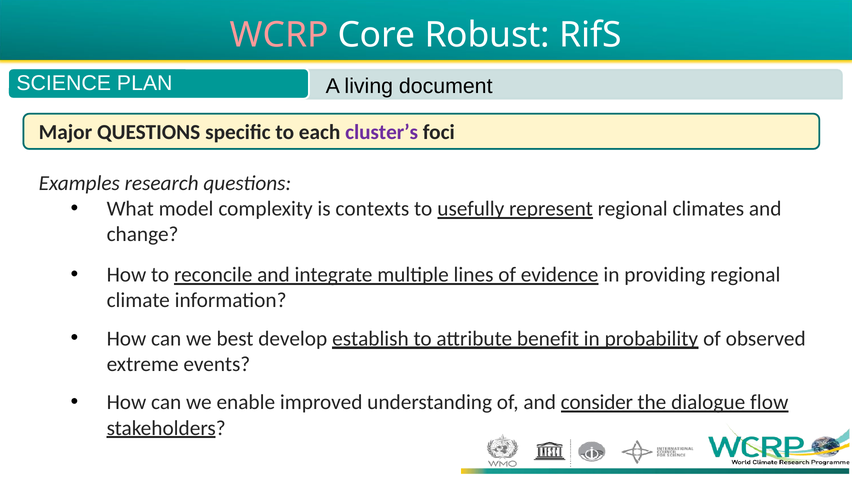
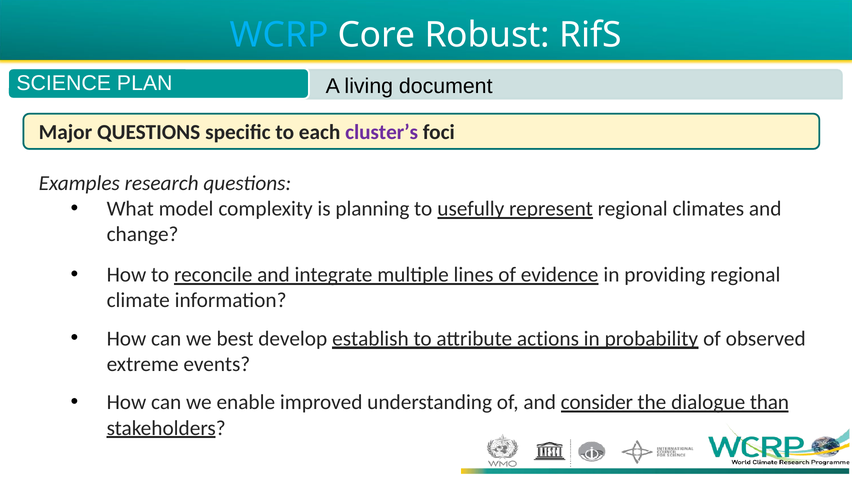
WCRP colour: pink -> light blue (279, 35)
contexts: contexts -> planning (372, 209)
benefit: benefit -> actions (548, 339)
flow: flow -> than (769, 403)
